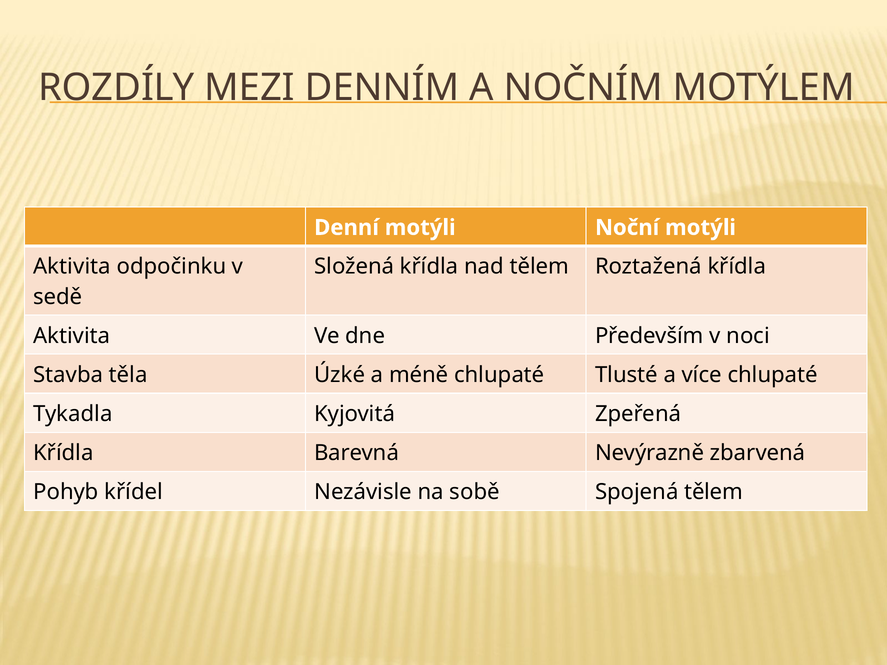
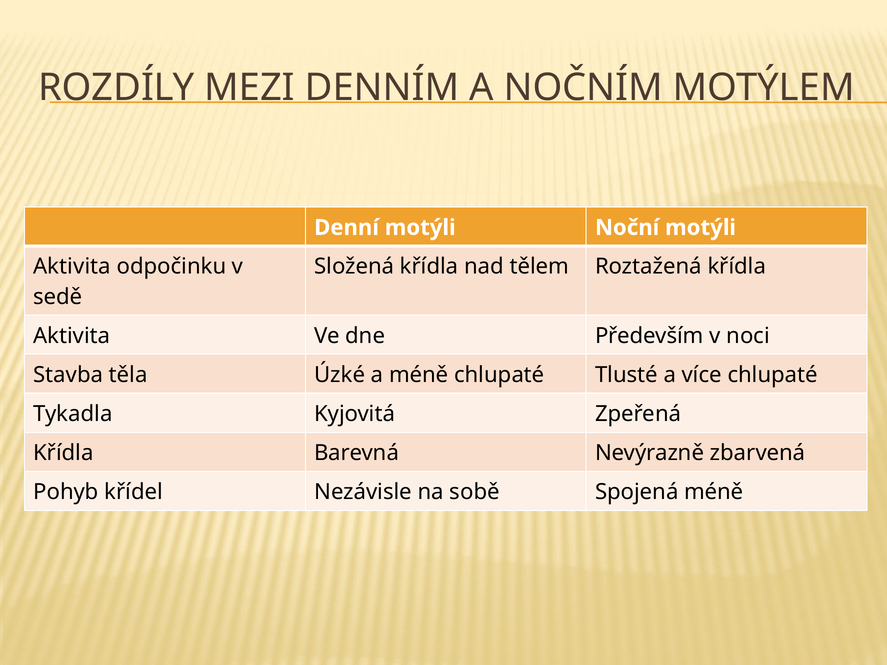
Spojená tělem: tělem -> méně (714, 492)
